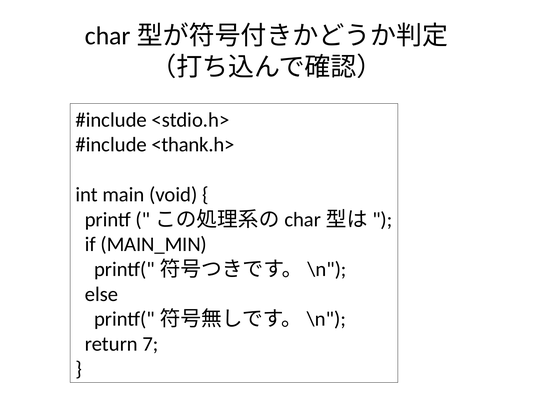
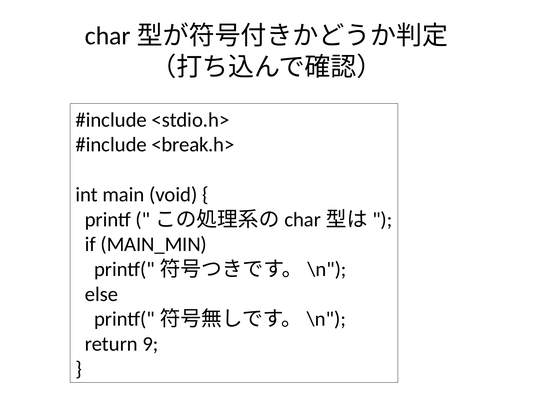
<thank.h>: <thank.h> -> <break.h> (193, 145)
7: 7 -> 9 (150, 344)
